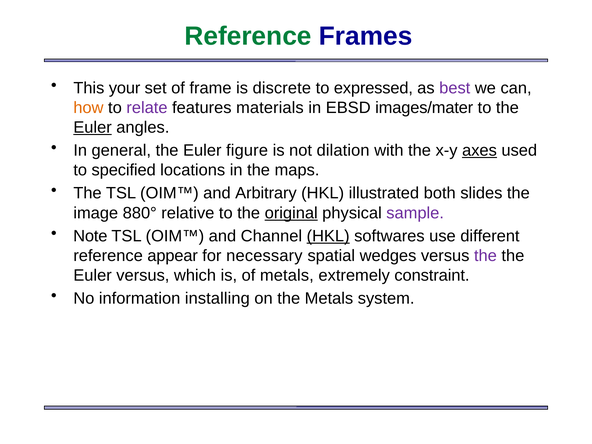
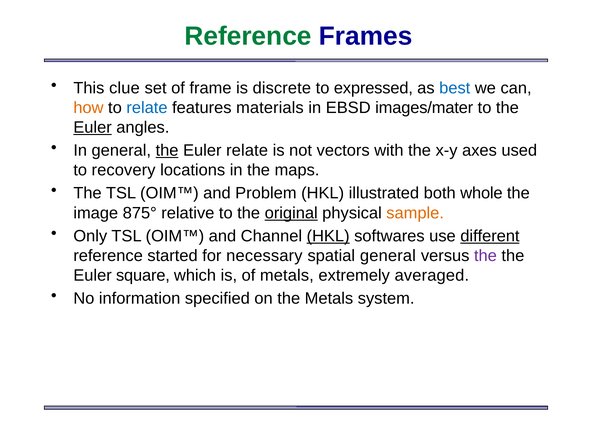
your: your -> clue (124, 88)
best colour: purple -> blue (455, 88)
relate colour: purple -> blue (147, 108)
the underline: none -> present (167, 150)
Euler figure: figure -> relate (247, 150)
dilation: dilation -> vectors (343, 150)
axes underline: present -> none (479, 150)
specified: specified -> recovery (124, 170)
Arbitrary: Arbitrary -> Problem (266, 193)
slides: slides -> whole (481, 193)
880°: 880° -> 875° (140, 213)
sample colour: purple -> orange (415, 213)
Note: Note -> Only (90, 236)
different underline: none -> present (490, 236)
appear: appear -> started (173, 256)
spatial wedges: wedges -> general (388, 256)
Euler versus: versus -> square (143, 275)
constraint: constraint -> averaged (432, 275)
installing: installing -> specified (217, 298)
